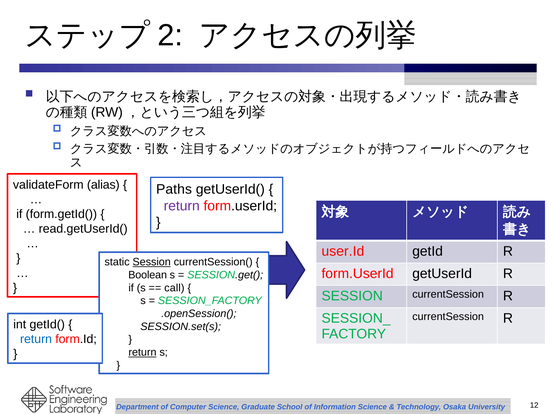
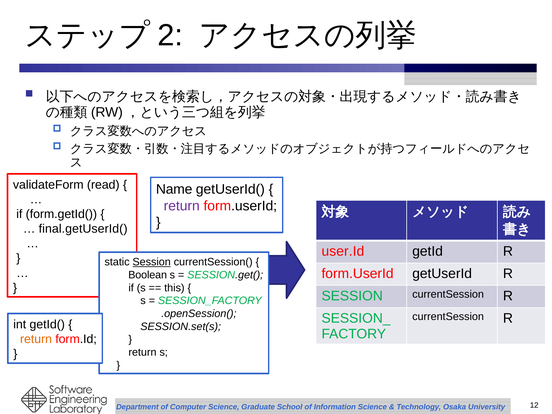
alias: alias -> read (103, 185)
Paths: Paths -> Name (174, 189)
read.getUserId(: read.getUserId( -> final.getUserId( (83, 229)
call: call -> this (174, 288)
return colour: blue -> orange (36, 339)
return underline: present -> none (142, 352)
